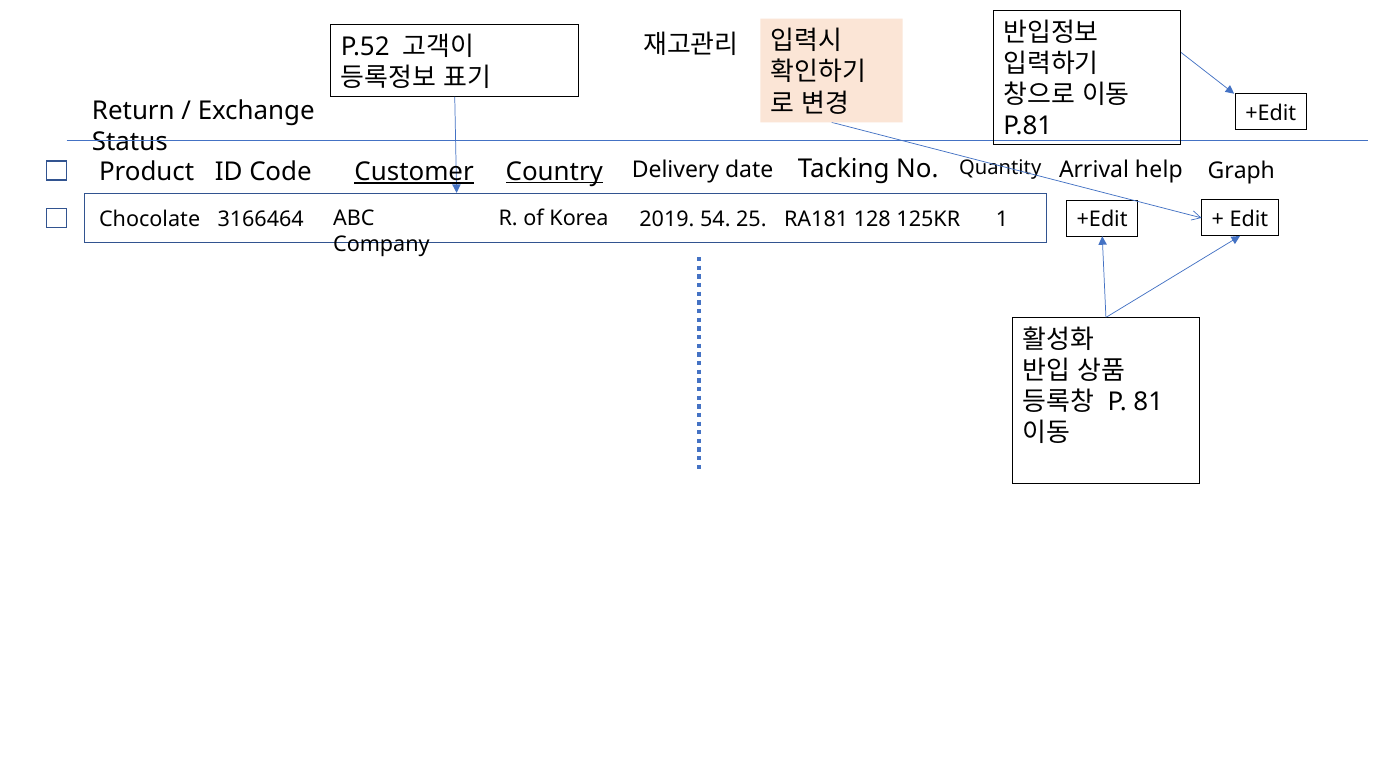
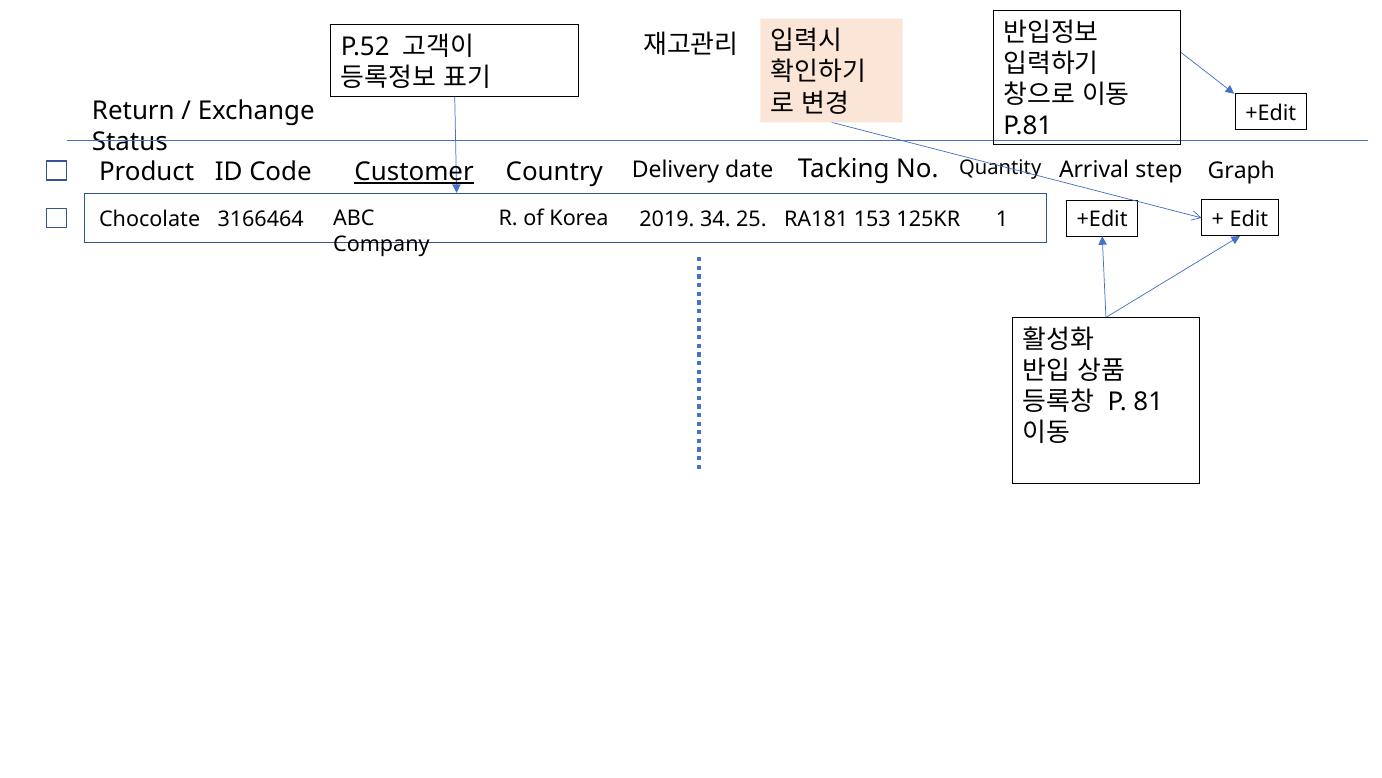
Country underline: present -> none (554, 171)
help: help -> step (1159, 170)
54: 54 -> 34 (715, 219)
128: 128 -> 153 (872, 219)
